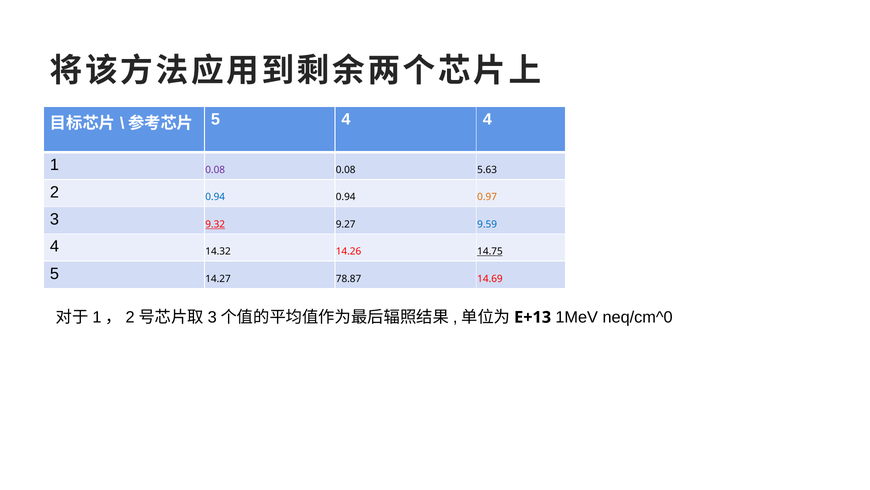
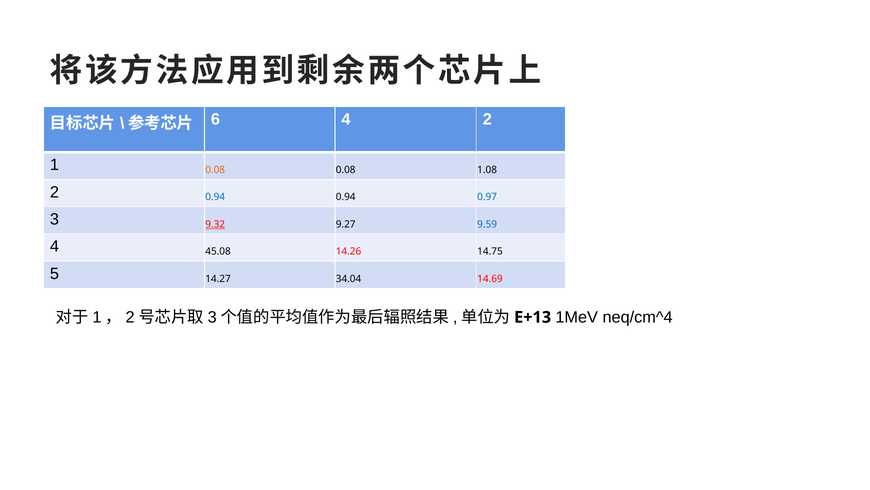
5: 5 -> 6 (215, 119)
4 4: 4 -> 2 (487, 119)
0.08 colour: purple -> orange (215, 170)
5.63: 5.63 -> 1.08 (487, 170)
0.97 colour: orange -> blue (487, 197)
14.32: 14.32 -> 45.08 (218, 251)
14.75 underline: present -> none (490, 251)
78.87: 78.87 -> 34.04 (349, 278)
neq/cm^0: neq/cm^0 -> neq/cm^4 (638, 317)
